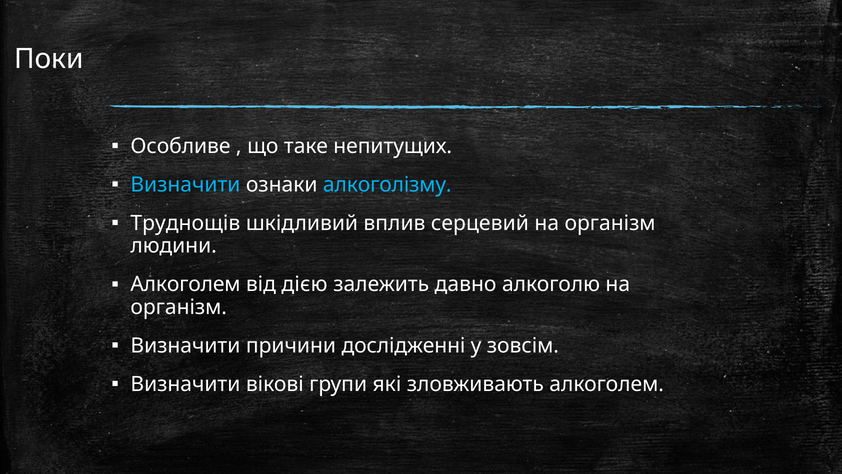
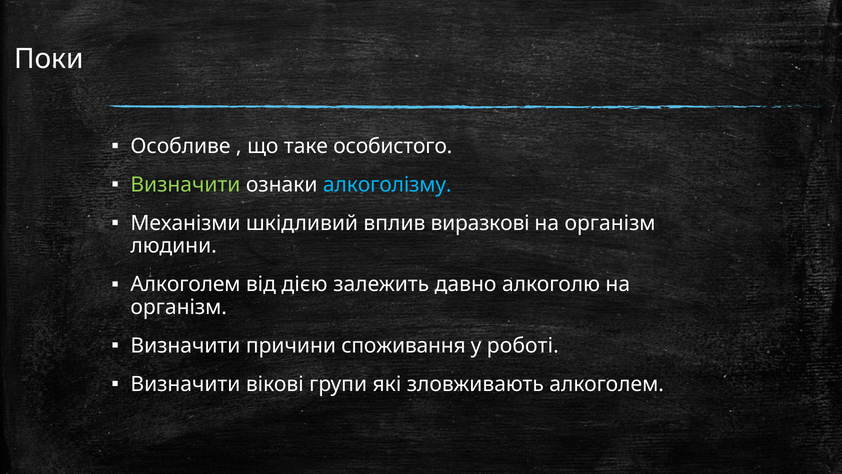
непитущих: непитущих -> особистого (393, 146)
Визначити colour: light blue -> light green (185, 185)
Труднощів: Труднощів -> Механізми (185, 223)
серцевий: серцевий -> виразкові (480, 223)
дослідженні: дослідженні -> споживання (403, 346)
зовсім: зовсім -> роботі (523, 346)
